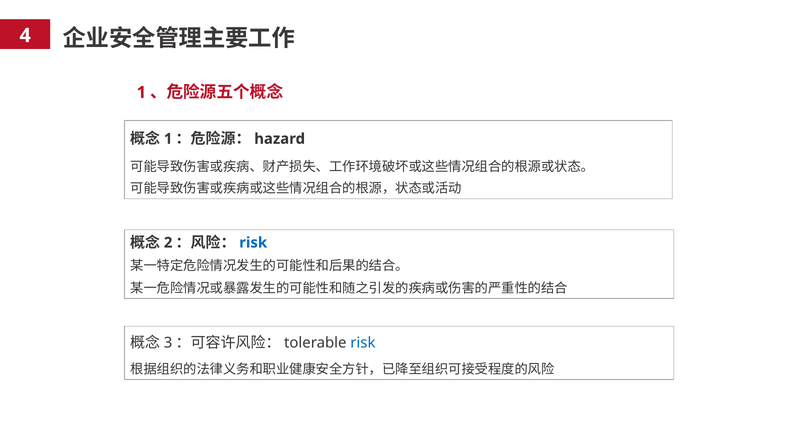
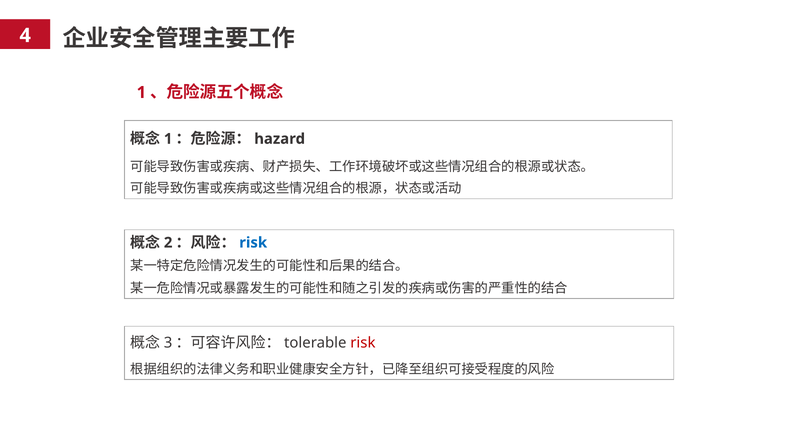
risk colour: blue -> red (363, 343)
